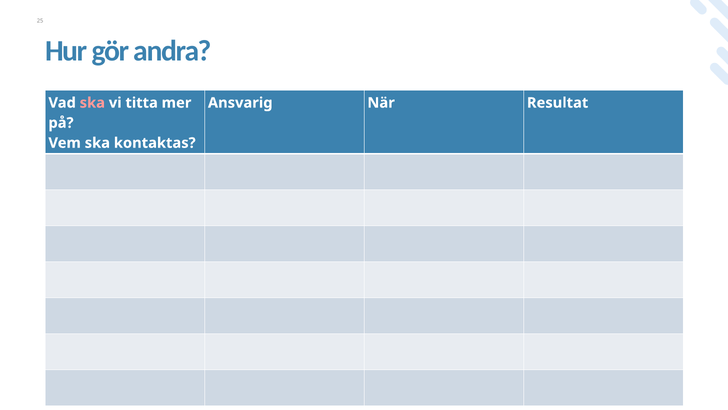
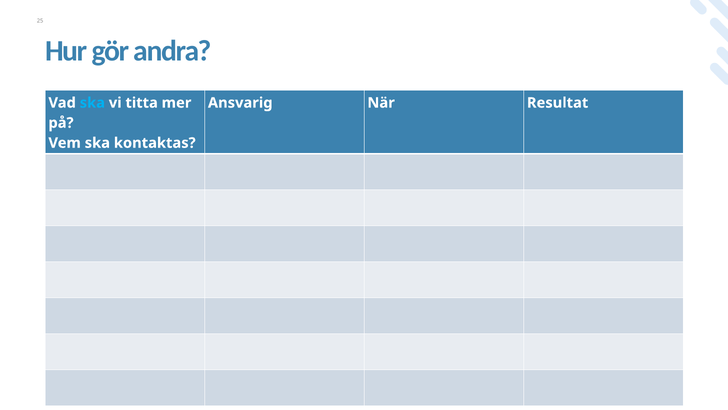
ska colour: pink -> light blue (92, 103)
